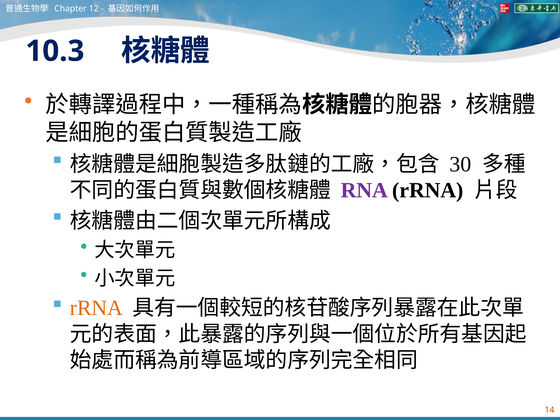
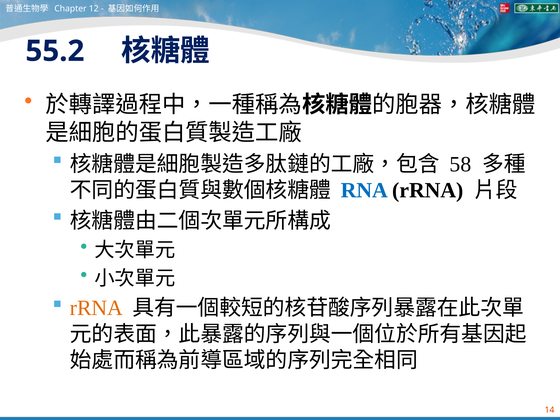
10.3: 10.3 -> 55.2 (55, 51)
30: 30 -> 58 (461, 164)
RNA colour: purple -> blue (364, 190)
